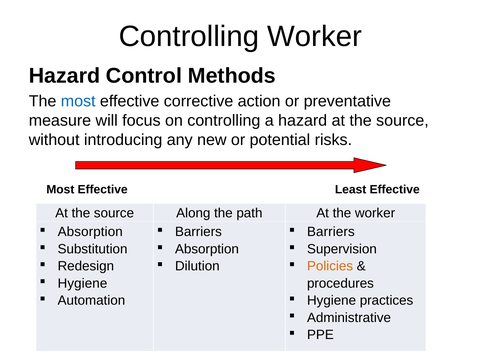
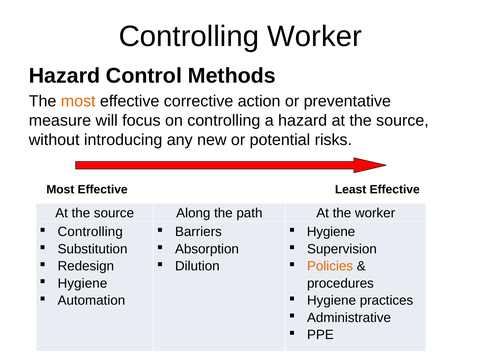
most colour: blue -> orange (78, 101)
Absorption: Absorption -> Controlling (90, 232)
Barriers: Barriers -> Hygiene (331, 232)
